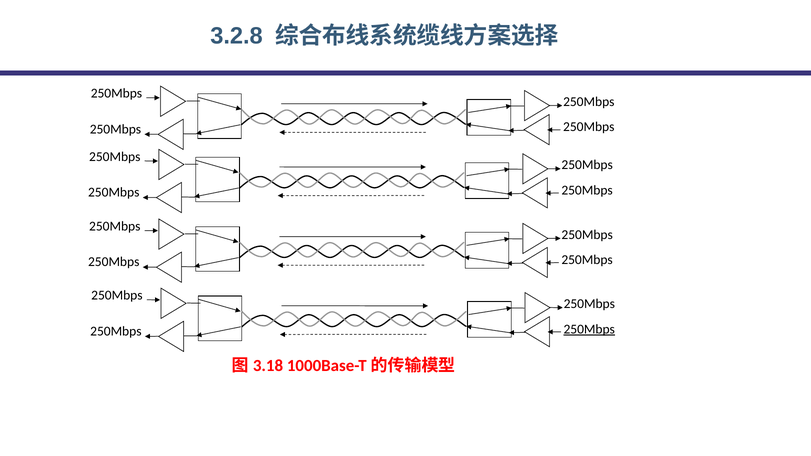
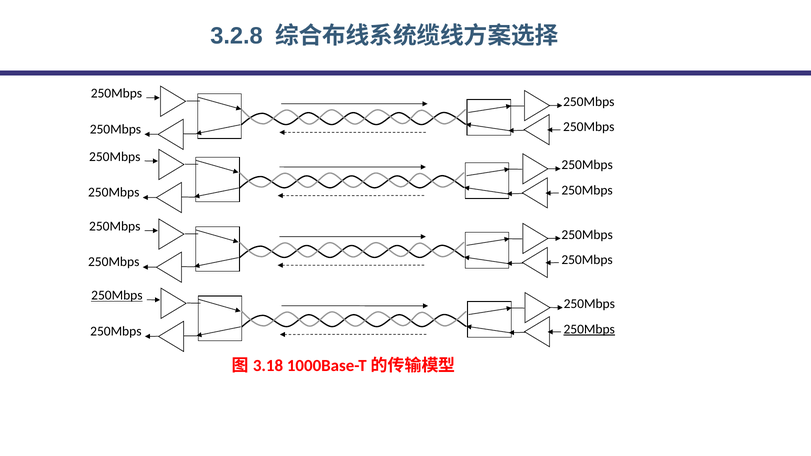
250Mbps underline: none -> present (117, 296)
